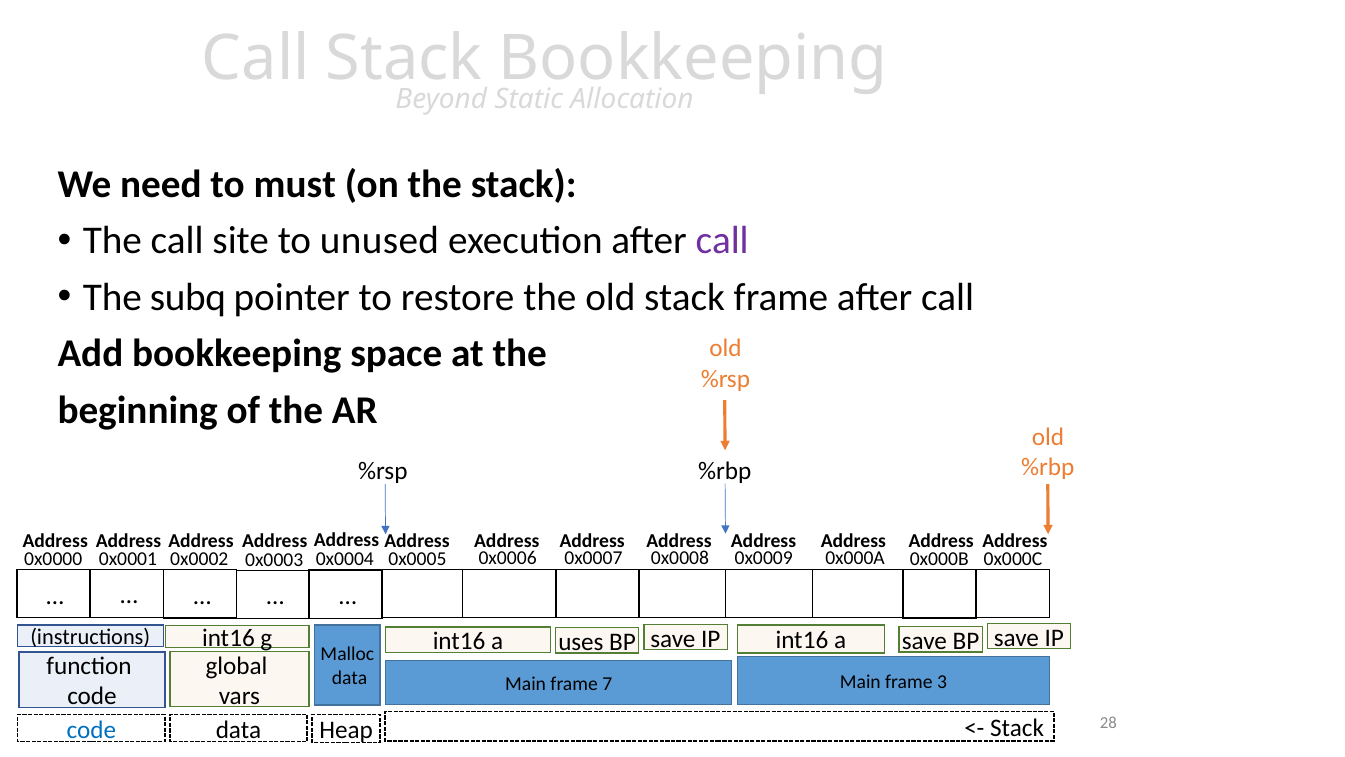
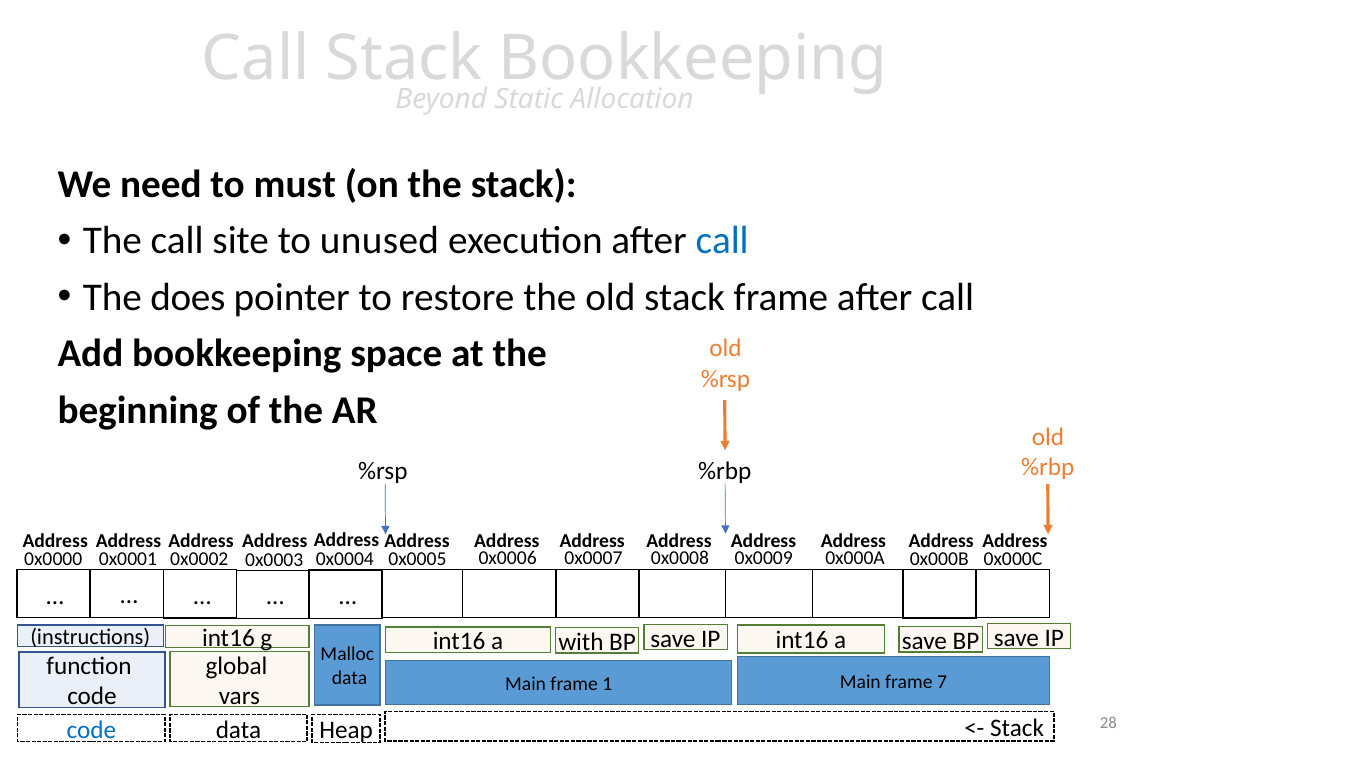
call colour: purple -> blue (722, 241)
subq: subq -> does (188, 297)
uses: uses -> with (581, 642)
3: 3 -> 7 (942, 682)
7: 7 -> 1 (607, 683)
